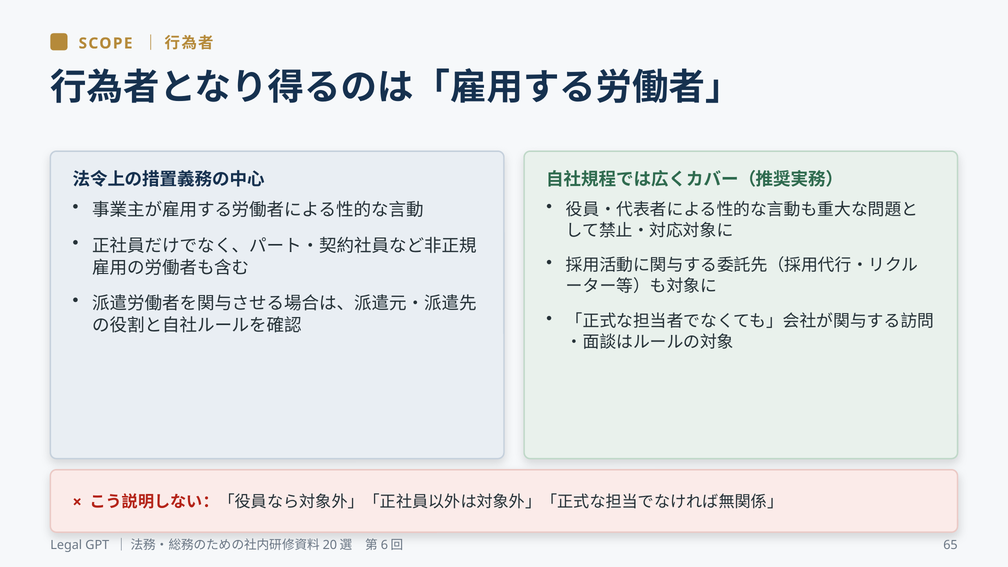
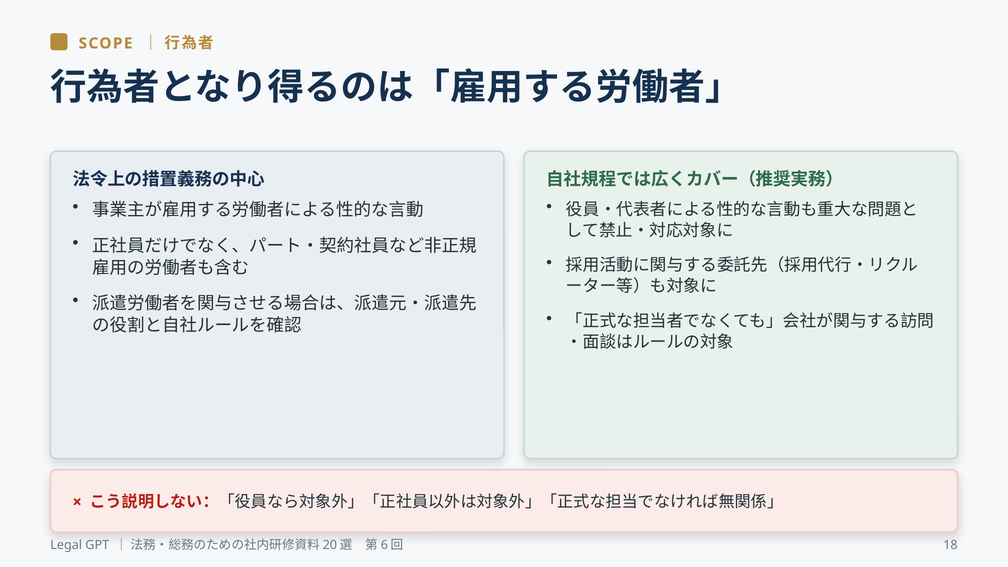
65: 65 -> 18 (950, 545)
